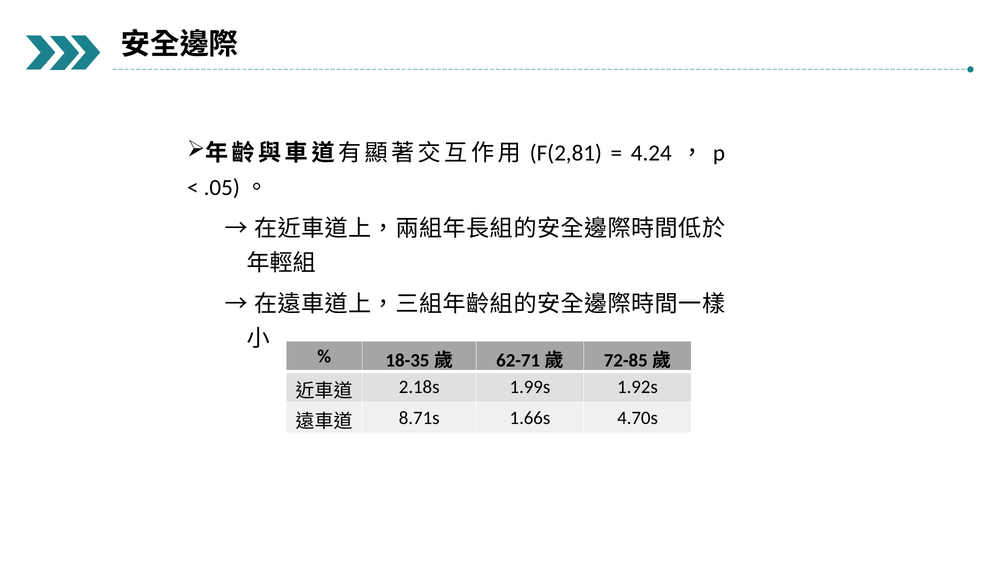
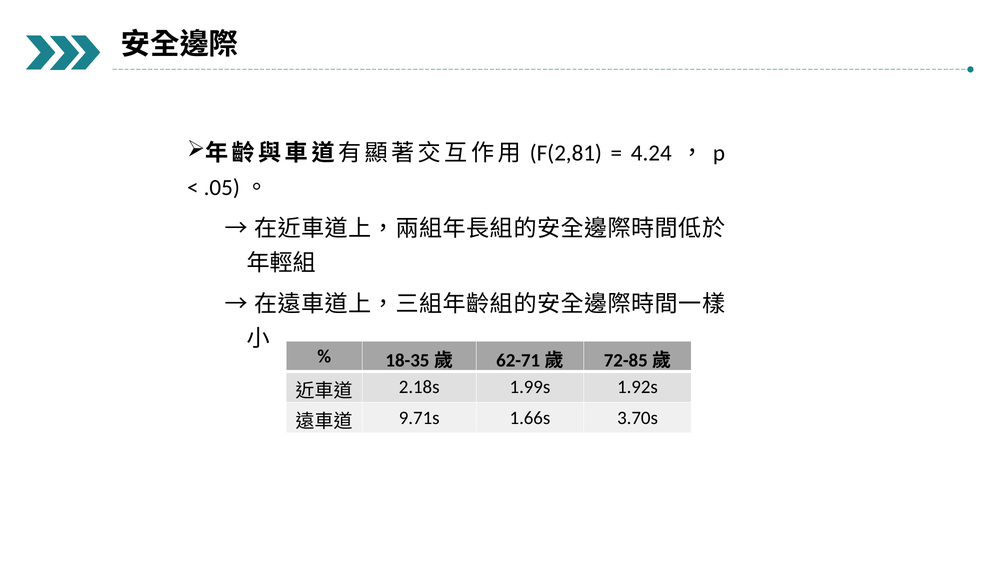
8.71s: 8.71s -> 9.71s (419, 418)
4.70s: 4.70s -> 3.70s (638, 418)
